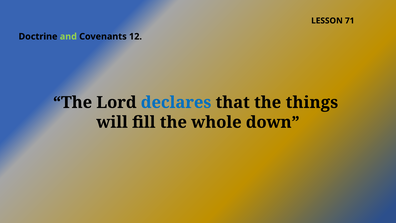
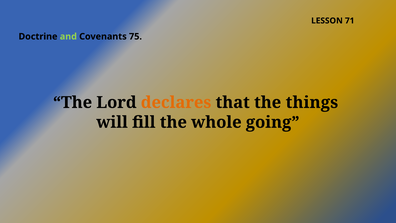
12: 12 -> 75 (135, 36)
declares colour: blue -> orange (176, 102)
down: down -> going (273, 122)
